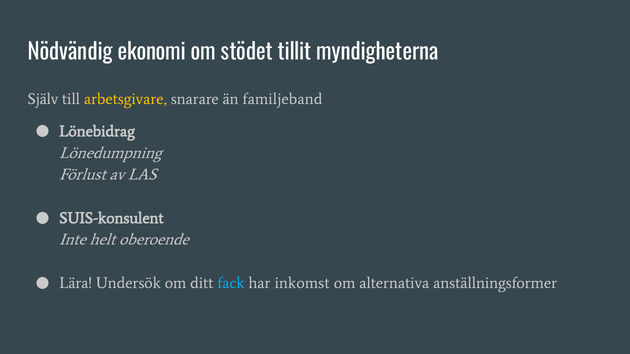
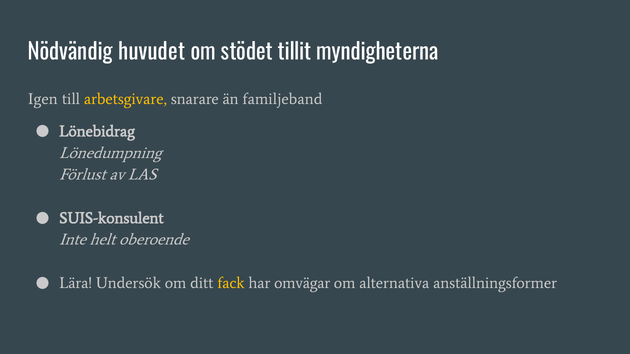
ekonomi: ekonomi -> huvudet (152, 52)
Själv: Själv -> Igen (43, 99)
fack colour: light blue -> yellow (231, 283)
inkomst: inkomst -> omvägar (302, 283)
